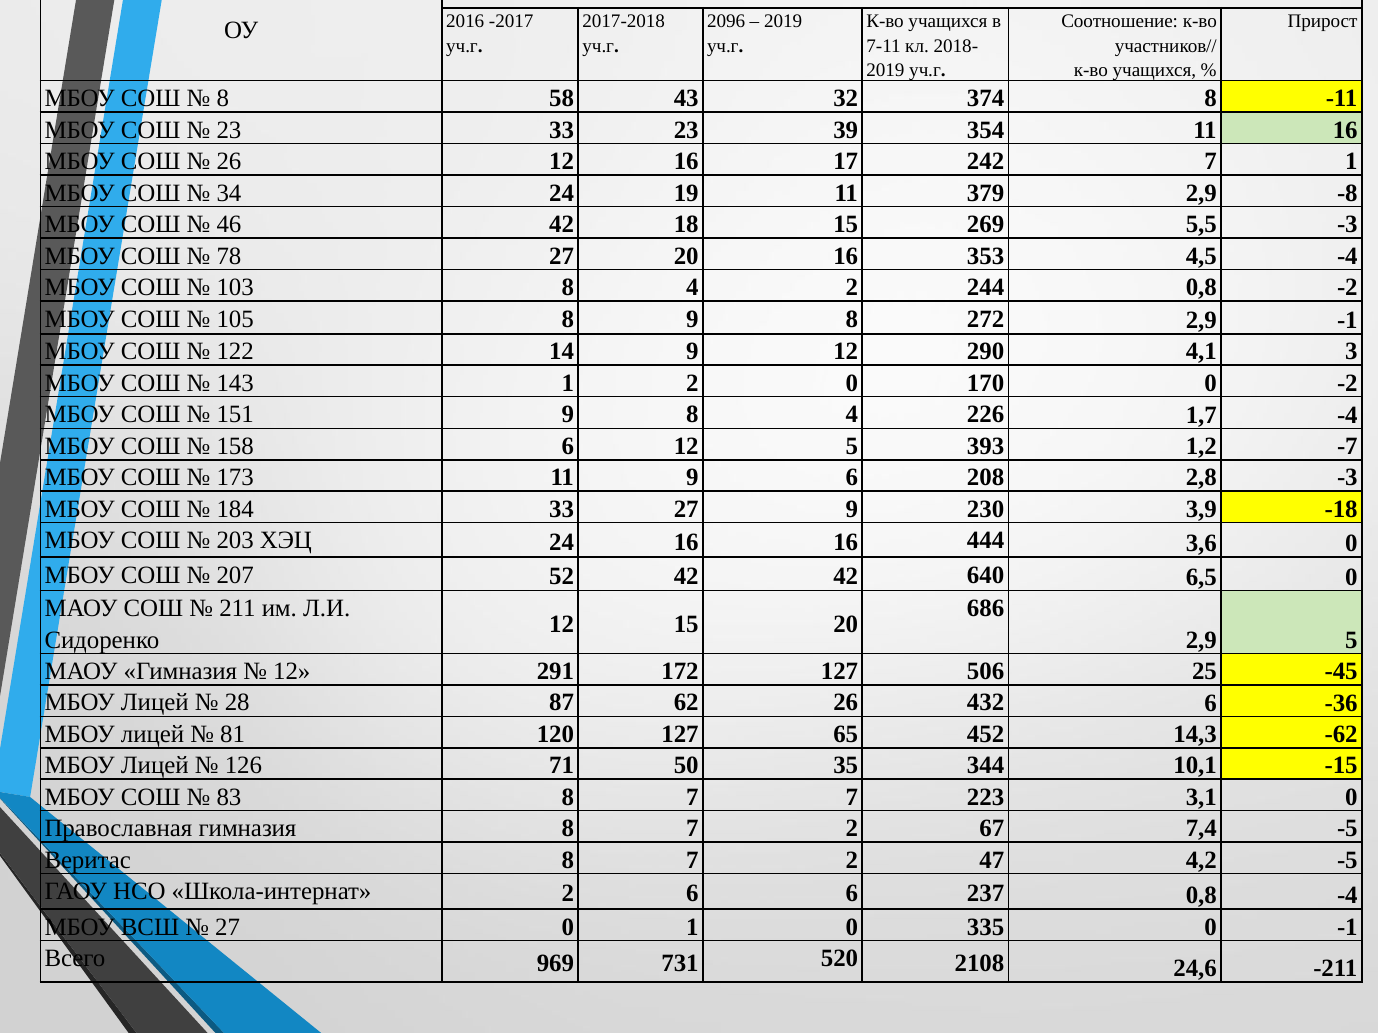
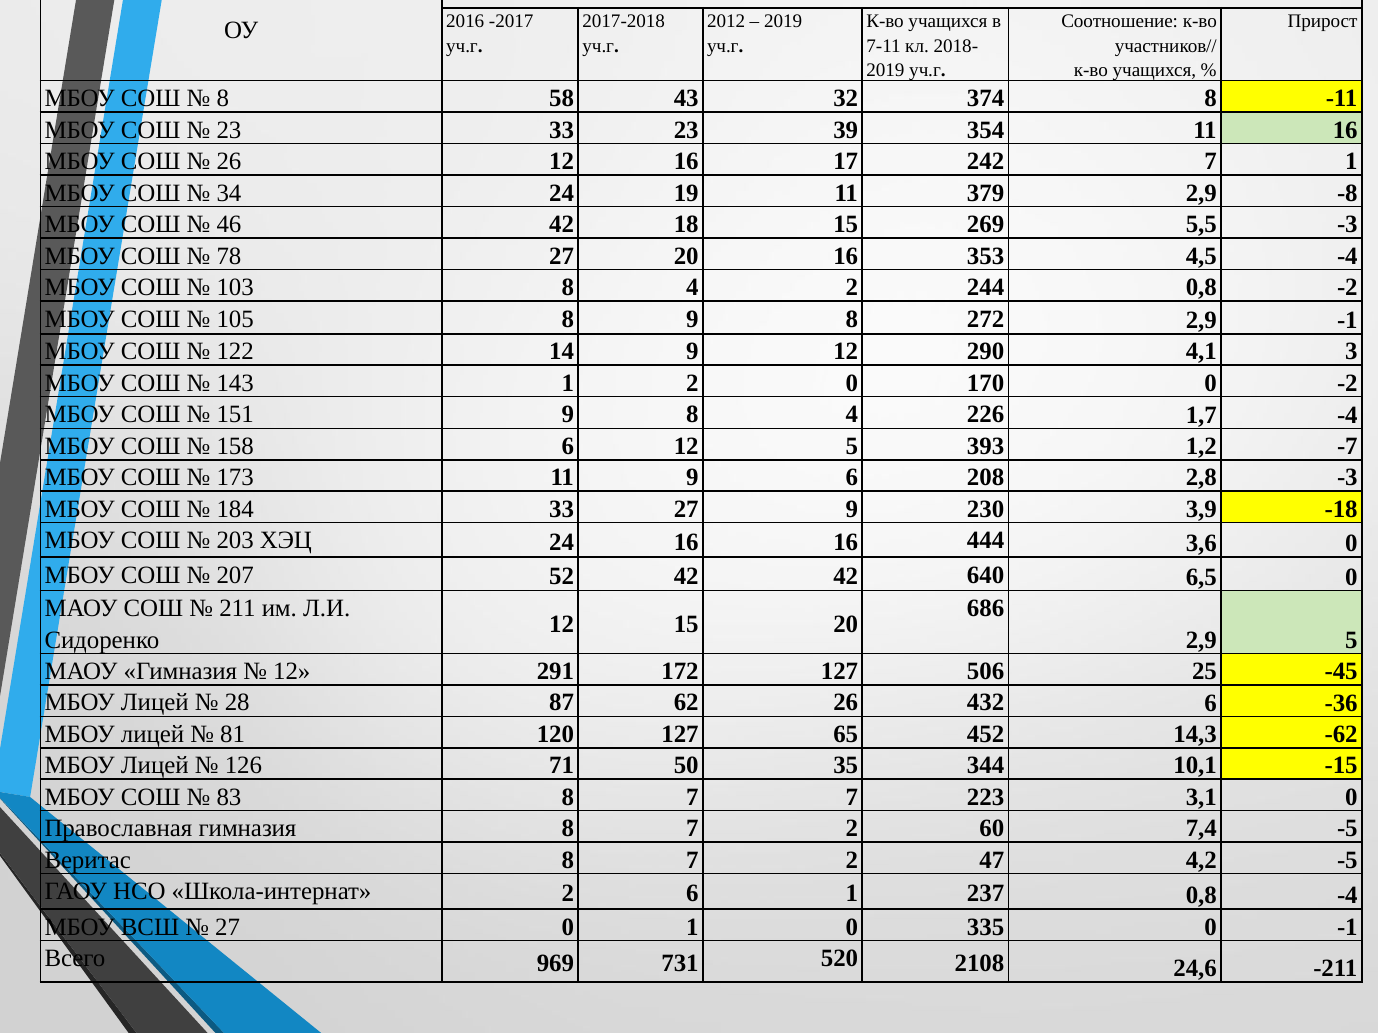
2096: 2096 -> 2012 (726, 22)
67: 67 -> 60 (992, 829)
6 6: 6 -> 1 (852, 894)
